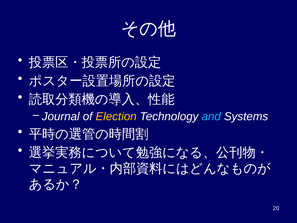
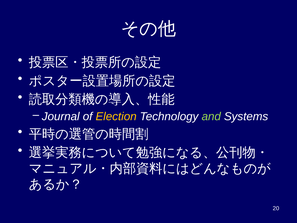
and colour: light blue -> light green (211, 116)
